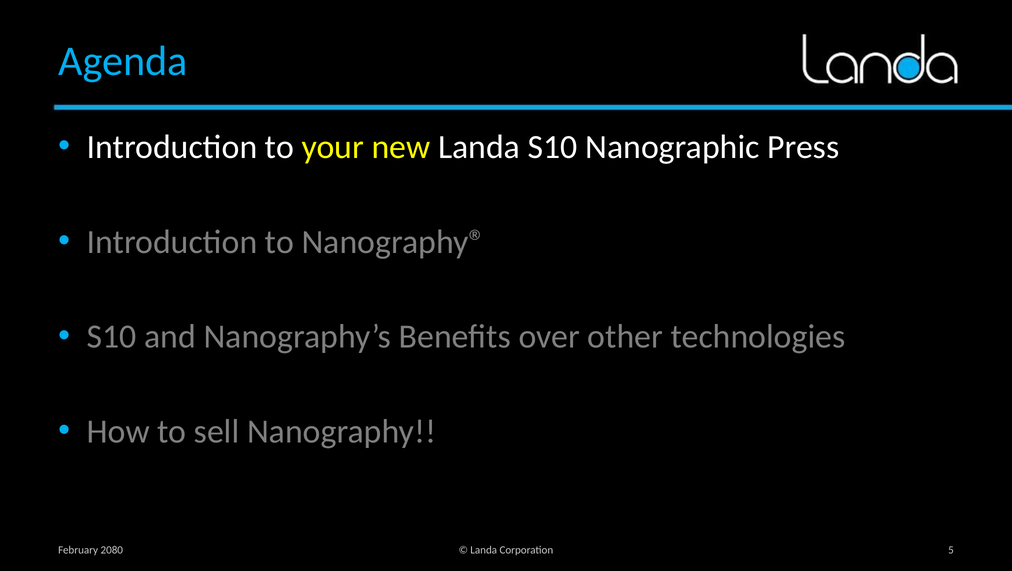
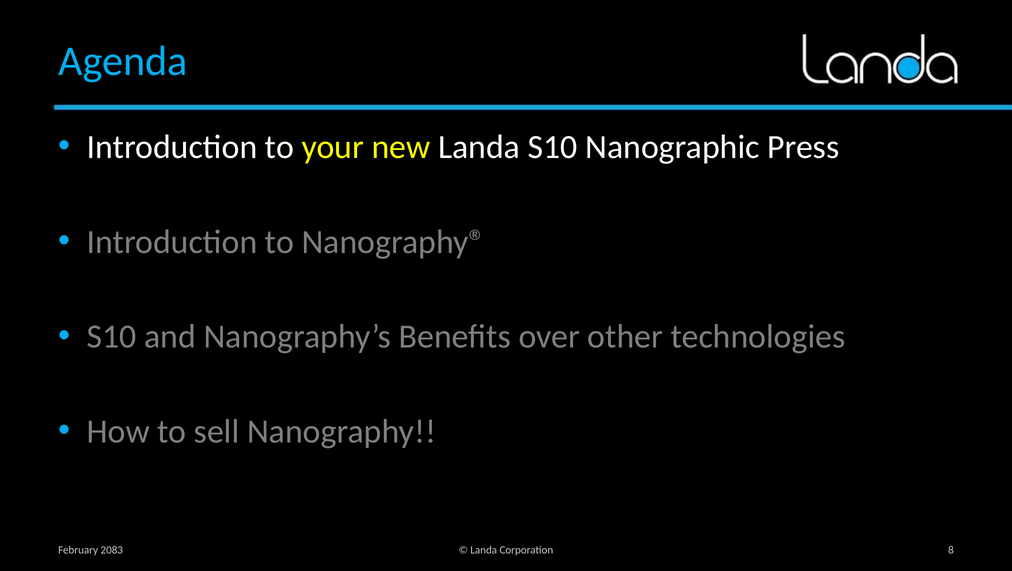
2080: 2080 -> 2083 (112, 550)
5: 5 -> 8 (951, 550)
